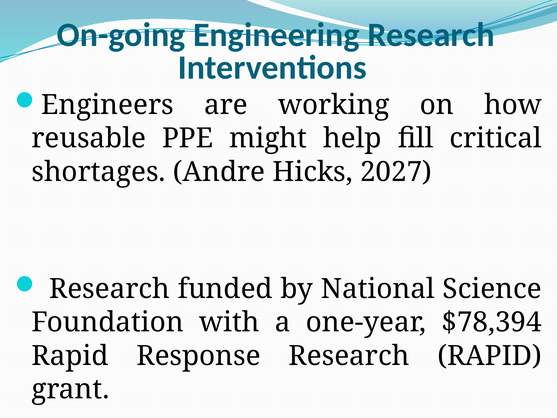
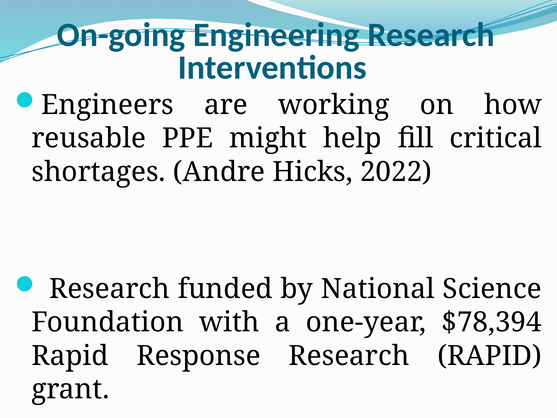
2027: 2027 -> 2022 (396, 172)
